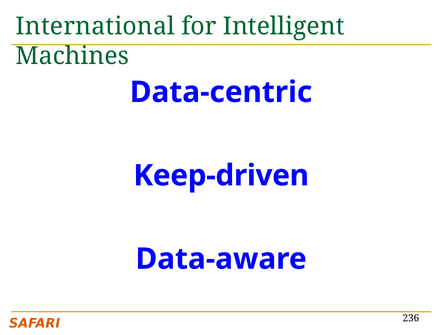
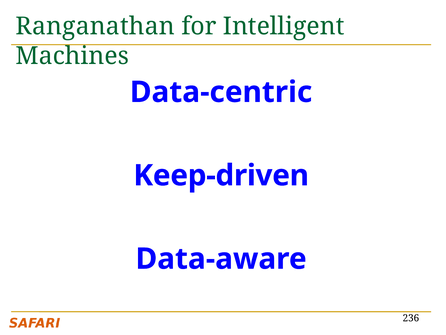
International: International -> Ranganathan (95, 26)
